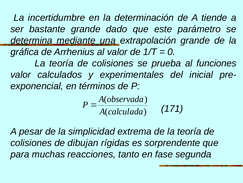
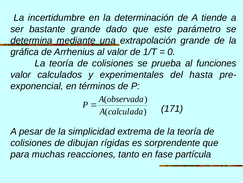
inicial: inicial -> hasta (201, 74)
segunda: segunda -> partícula (193, 154)
